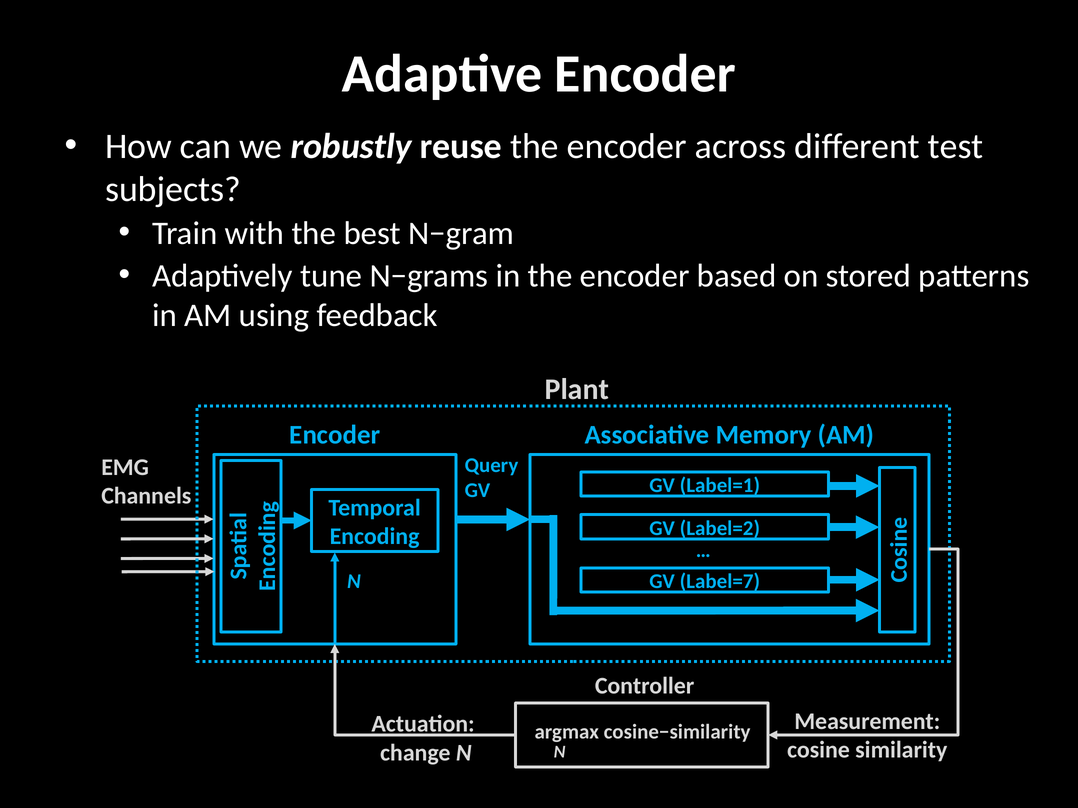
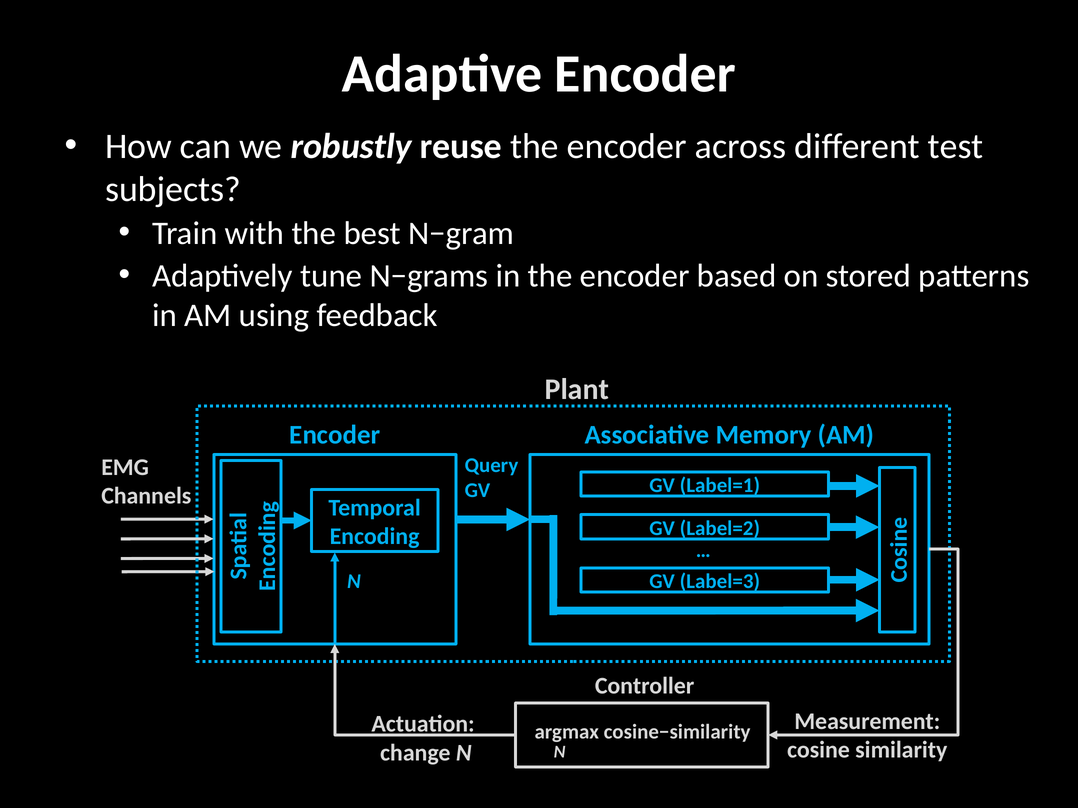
Label=7: Label=7 -> Label=3 (720, 582)
